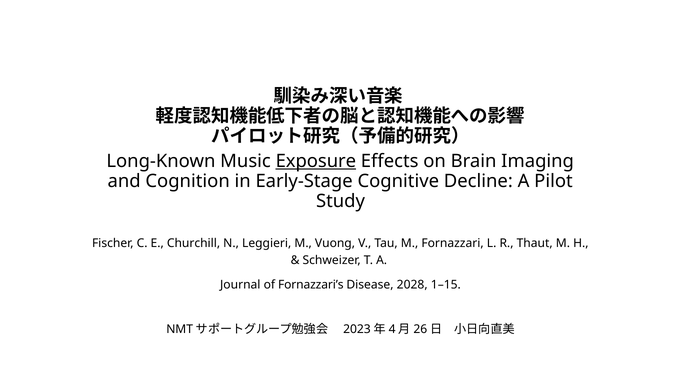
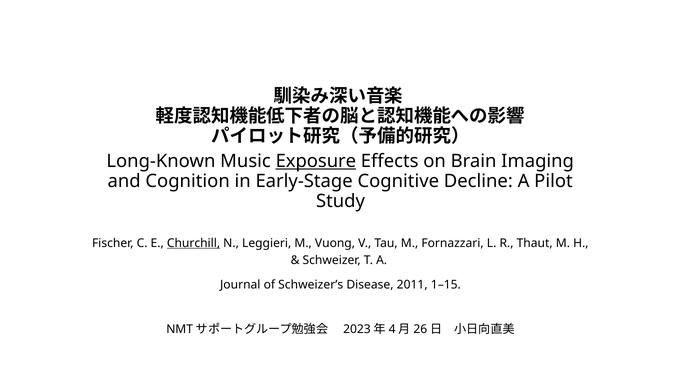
Churchill underline: none -> present (194, 243)
Fornazzari’s: Fornazzari’s -> Schweizer’s (311, 285)
2028: 2028 -> 2011 (412, 285)
